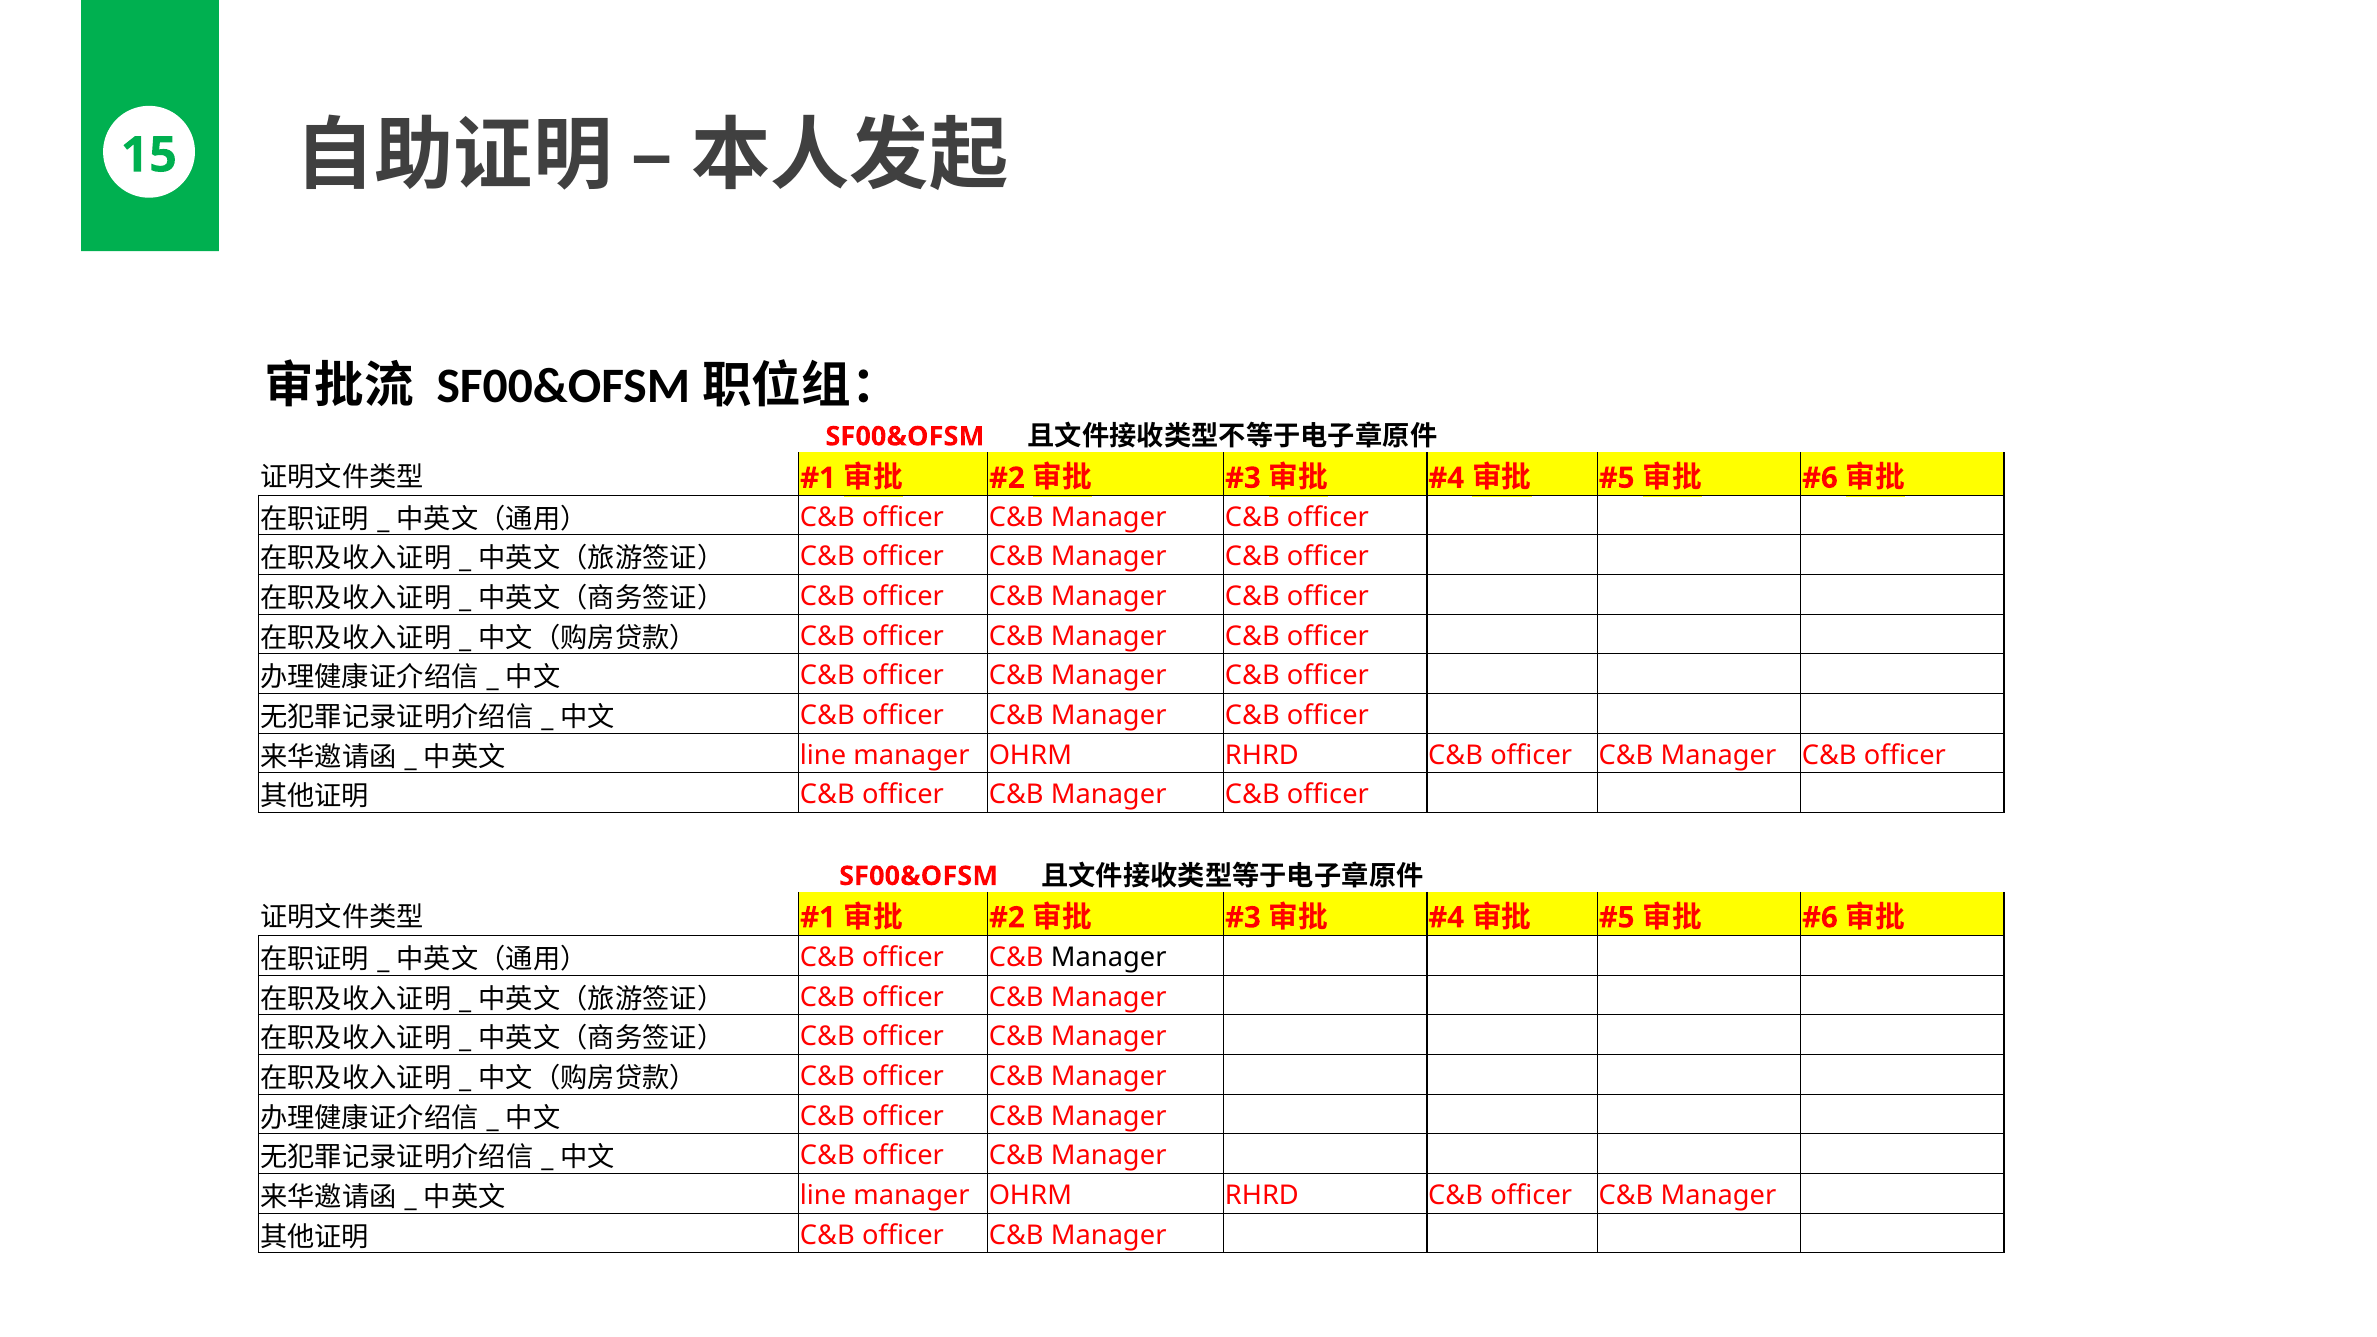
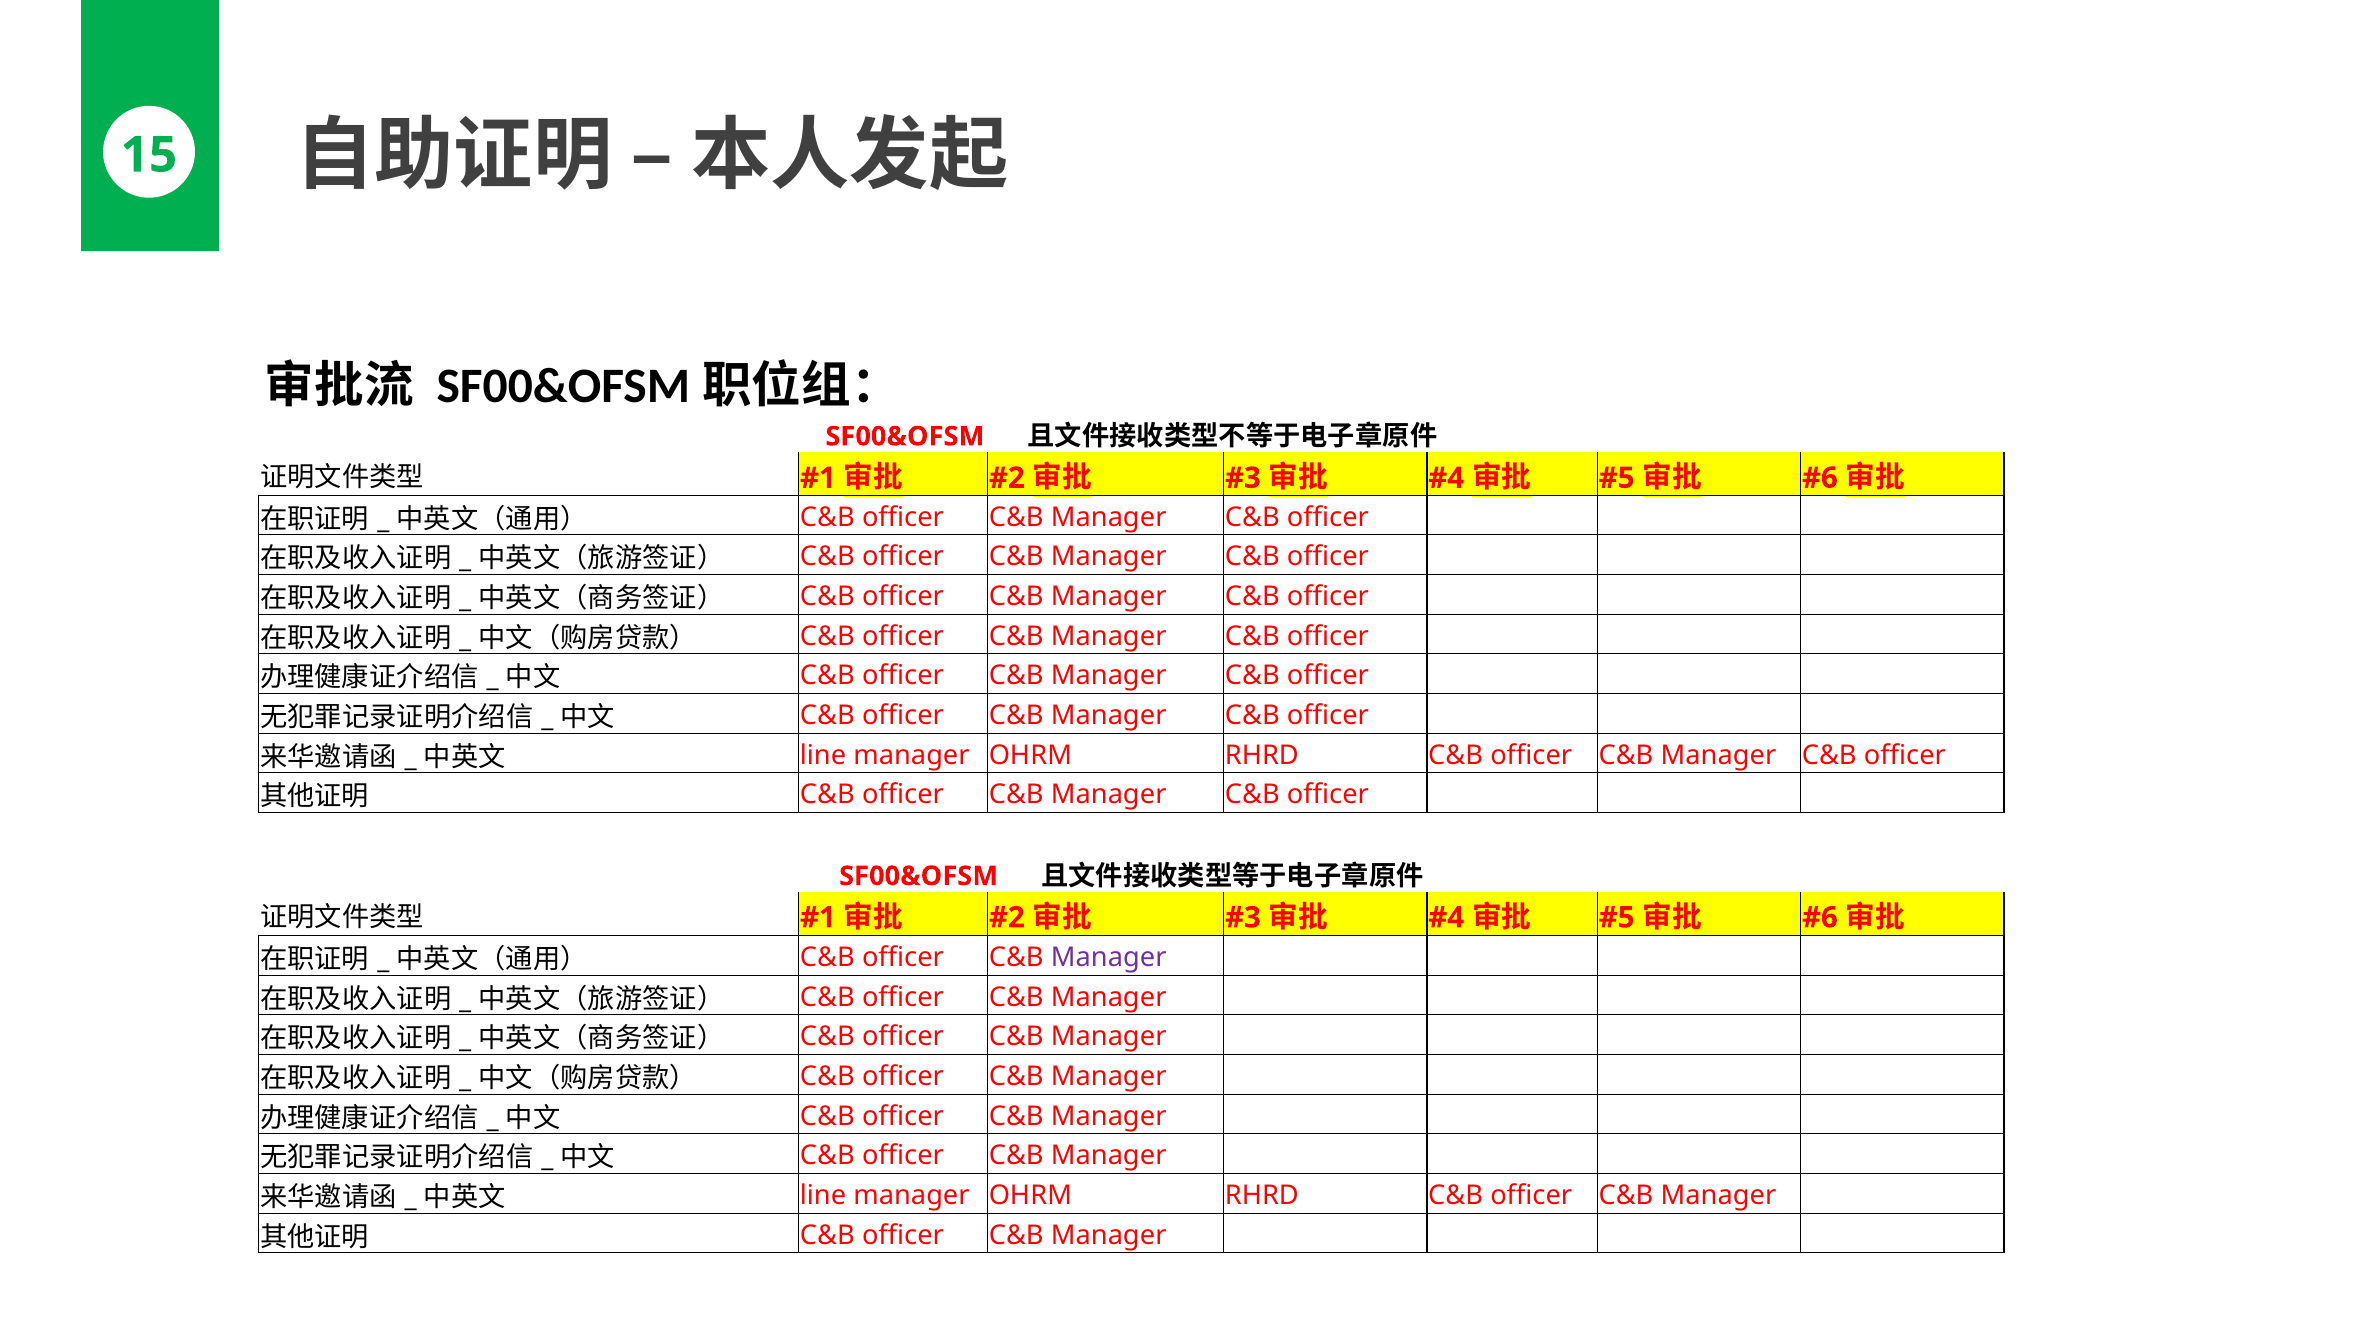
Manager colour: black -> purple (1109, 958)
